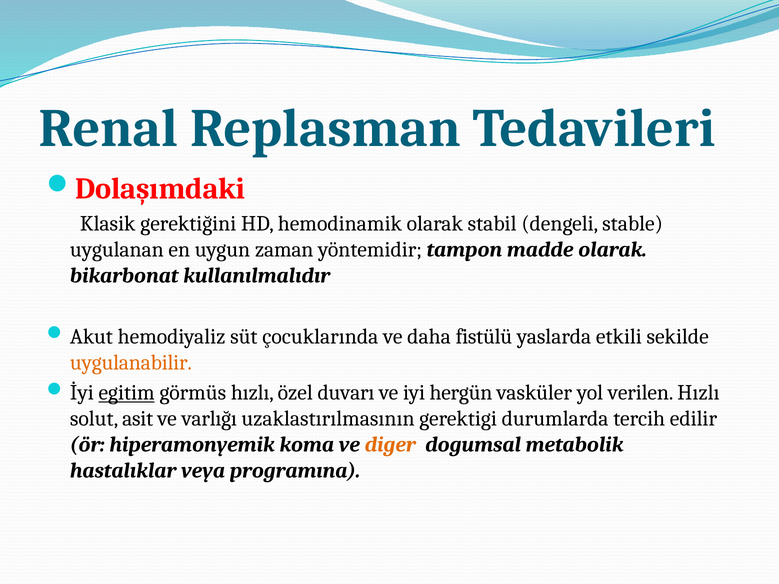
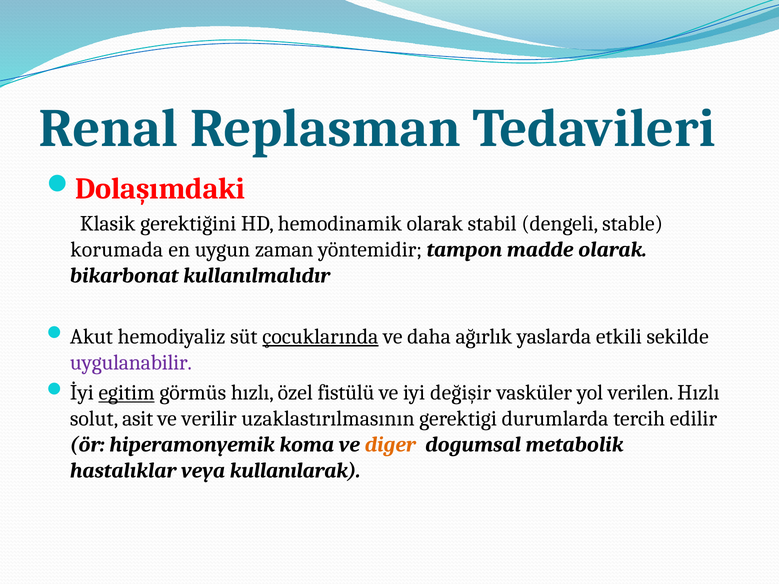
uygulanan: uygulanan -> korumada (117, 250)
çocuklarında underline: none -> present (320, 337)
fistülü: fistülü -> ağırlık (484, 337)
uygulanabilir colour: orange -> purple (131, 363)
duvarı: duvarı -> fistülü (346, 393)
hergün: hergün -> değişir (461, 393)
varlığı: varlığı -> verilir (209, 419)
programına: programına -> kullanılarak (295, 471)
